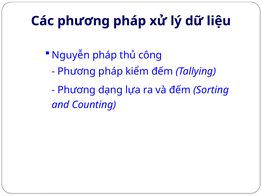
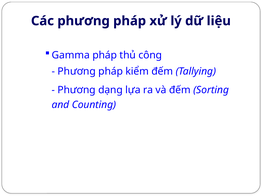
Nguyễn: Nguyễn -> Gamma (71, 55)
